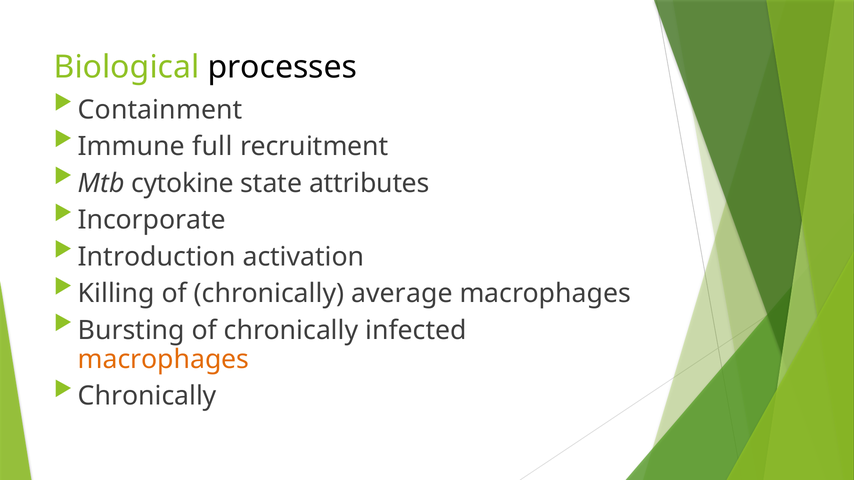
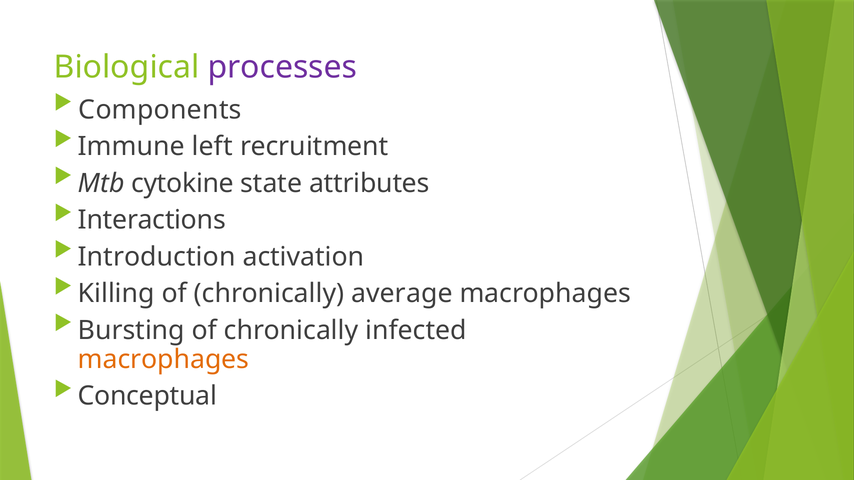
processes colour: black -> purple (282, 67)
Containment: Containment -> Components (160, 110)
full: full -> left (212, 147)
Incorporate: Incorporate -> Interactions (152, 220)
Chronically: Chronically -> Conceptual (147, 396)
